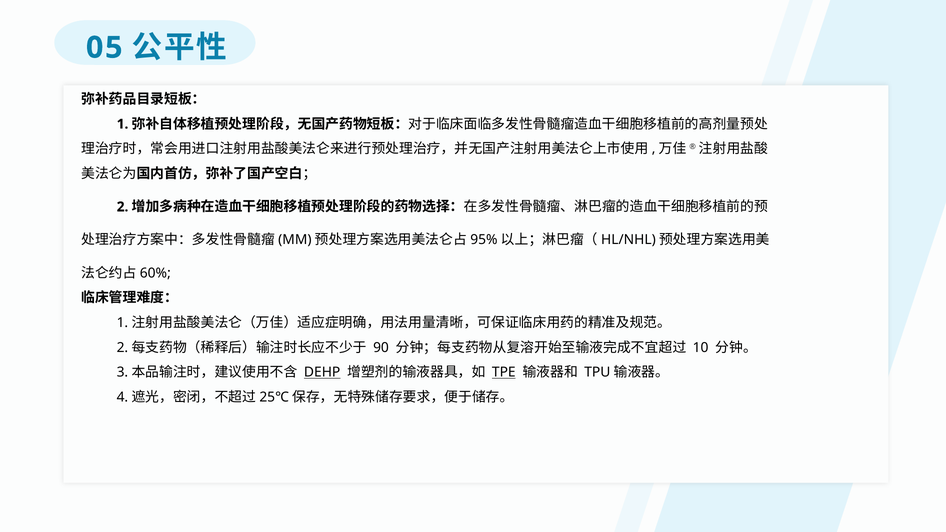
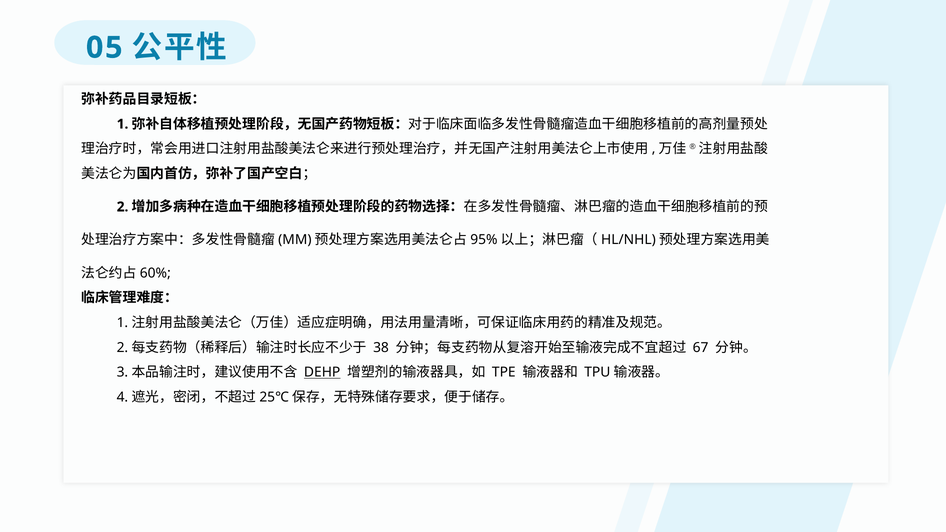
90: 90 -> 38 (381, 348)
10: 10 -> 67 (701, 348)
TPE underline: present -> none (504, 372)
